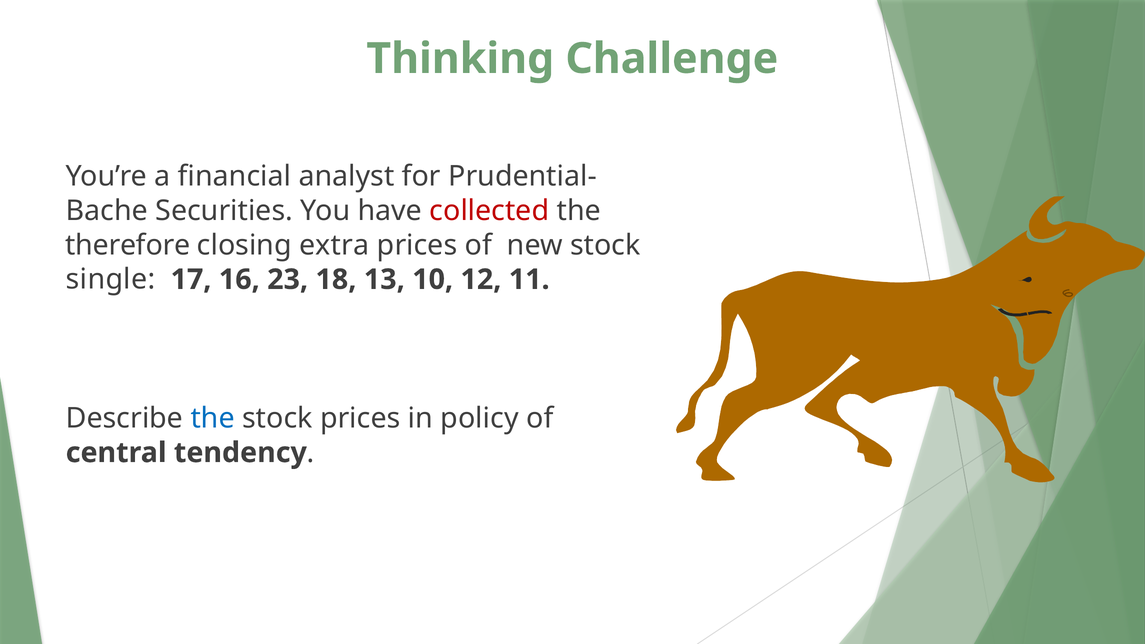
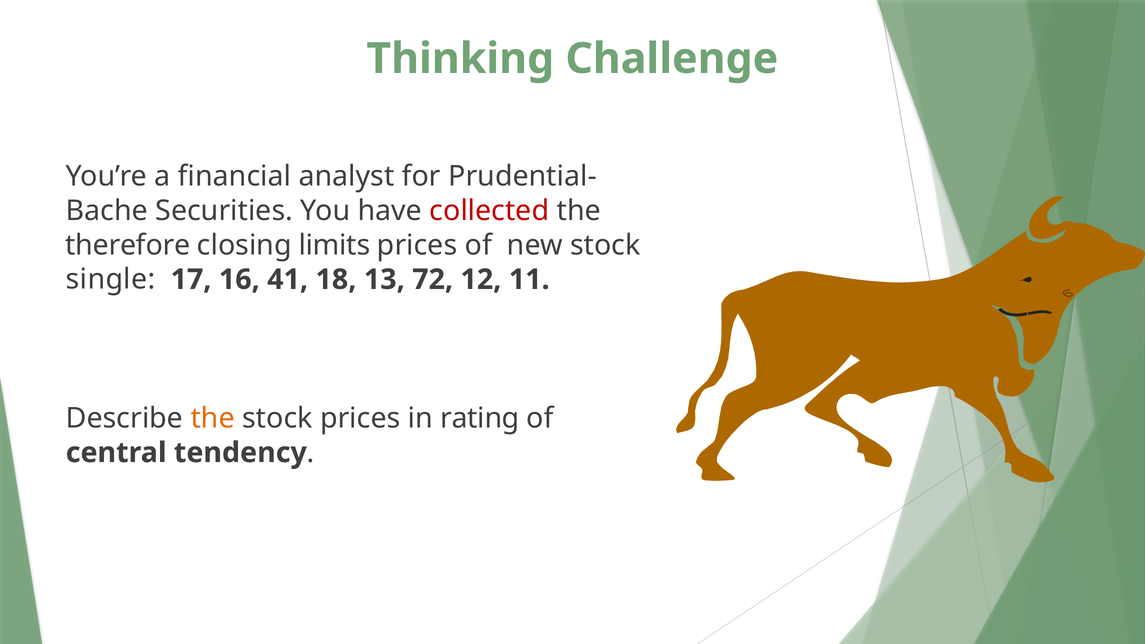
extra: extra -> limits (334, 245)
23: 23 -> 41 (288, 280)
10: 10 -> 72 (433, 280)
the colour: blue -> orange (213, 418)
policy: policy -> rating (480, 418)
